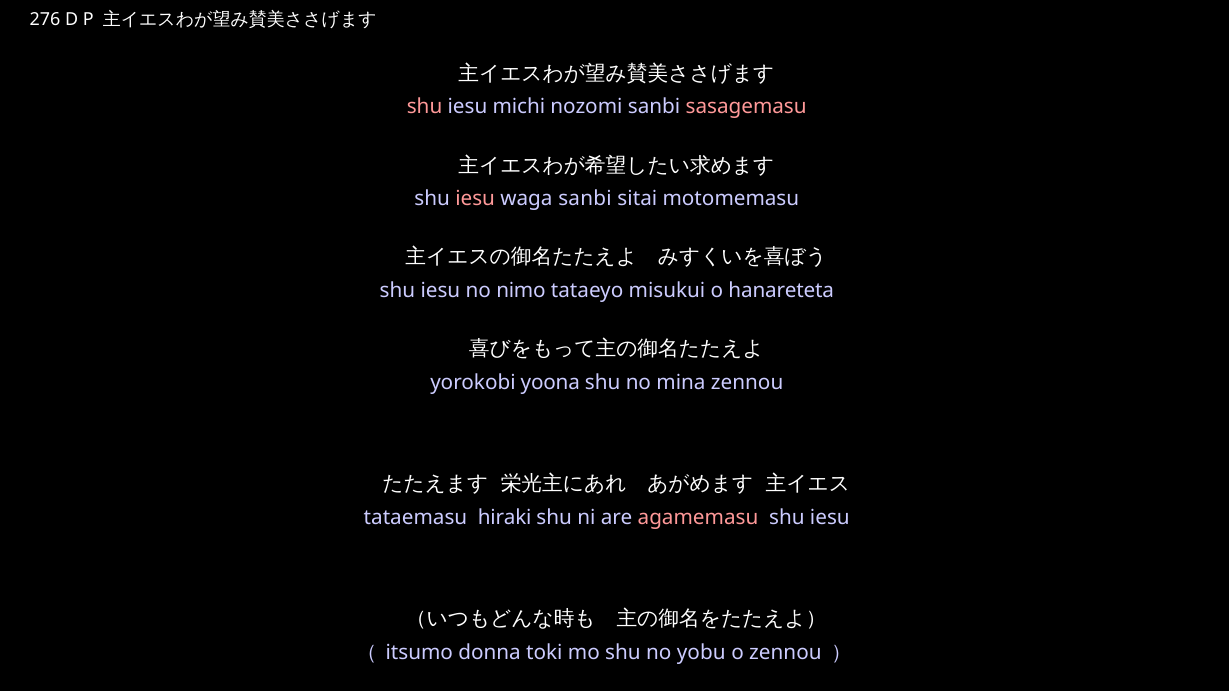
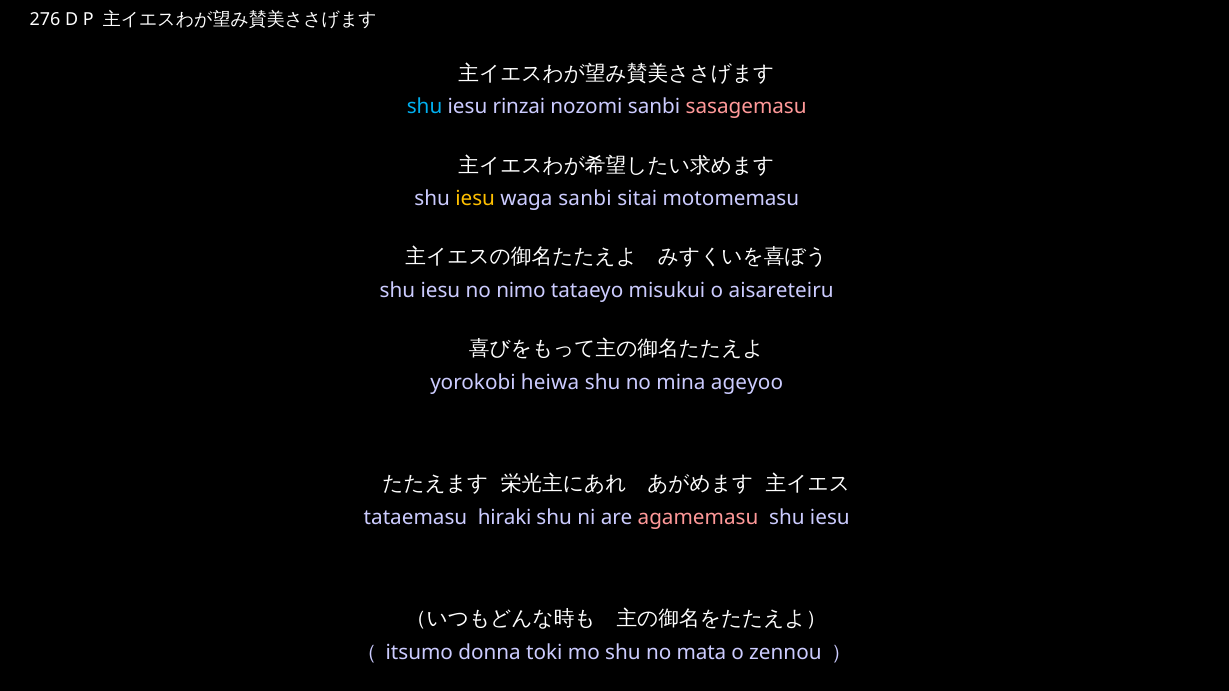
shu colour: pink -> light blue (425, 107)
michi: michi -> rinzai (519, 107)
iesu colour: pink -> yellow (475, 199)
hanareteta: hanareteta -> aisareteiru (781, 290)
yoona: yoona -> heiwa (550, 382)
mina zennou: zennou -> ageyoo (747, 382)
yobu: yobu -> mata (701, 653)
